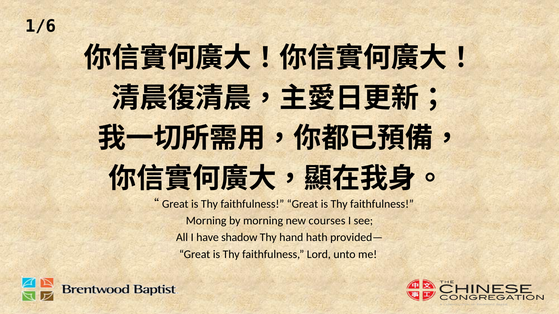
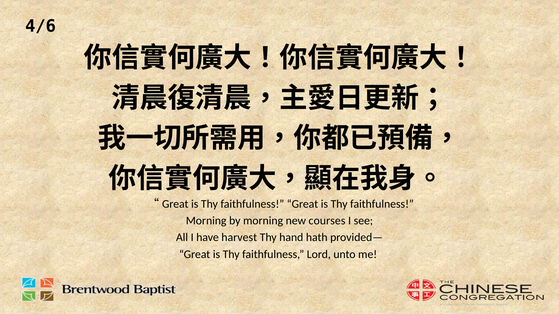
1/6: 1/6 -> 4/6 (41, 26)
shadow: shadow -> harvest (239, 238)
